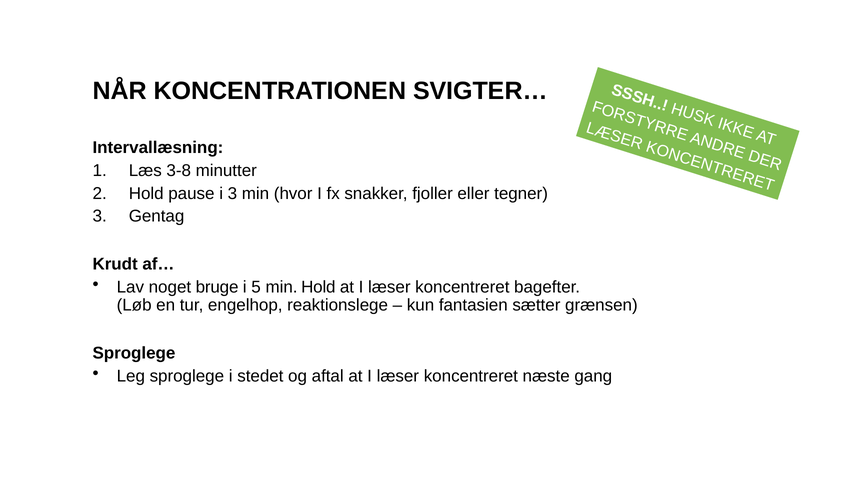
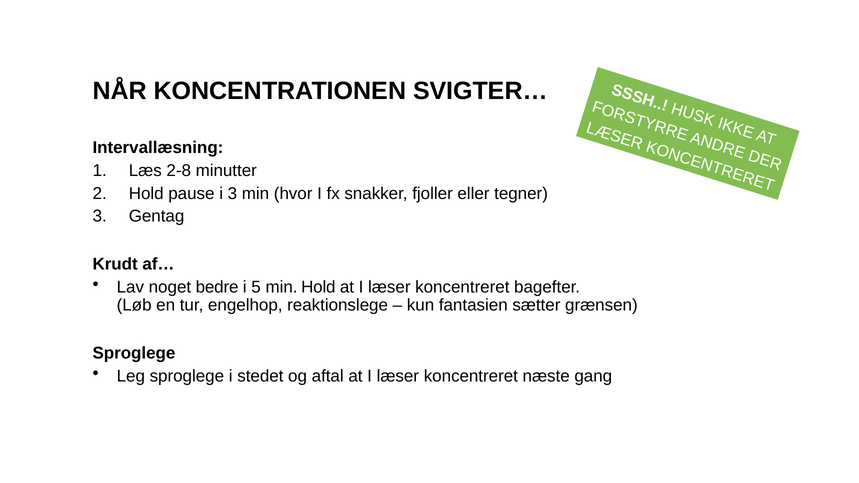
3-8: 3-8 -> 2-8 (179, 171)
bruge: bruge -> bedre (217, 287)
